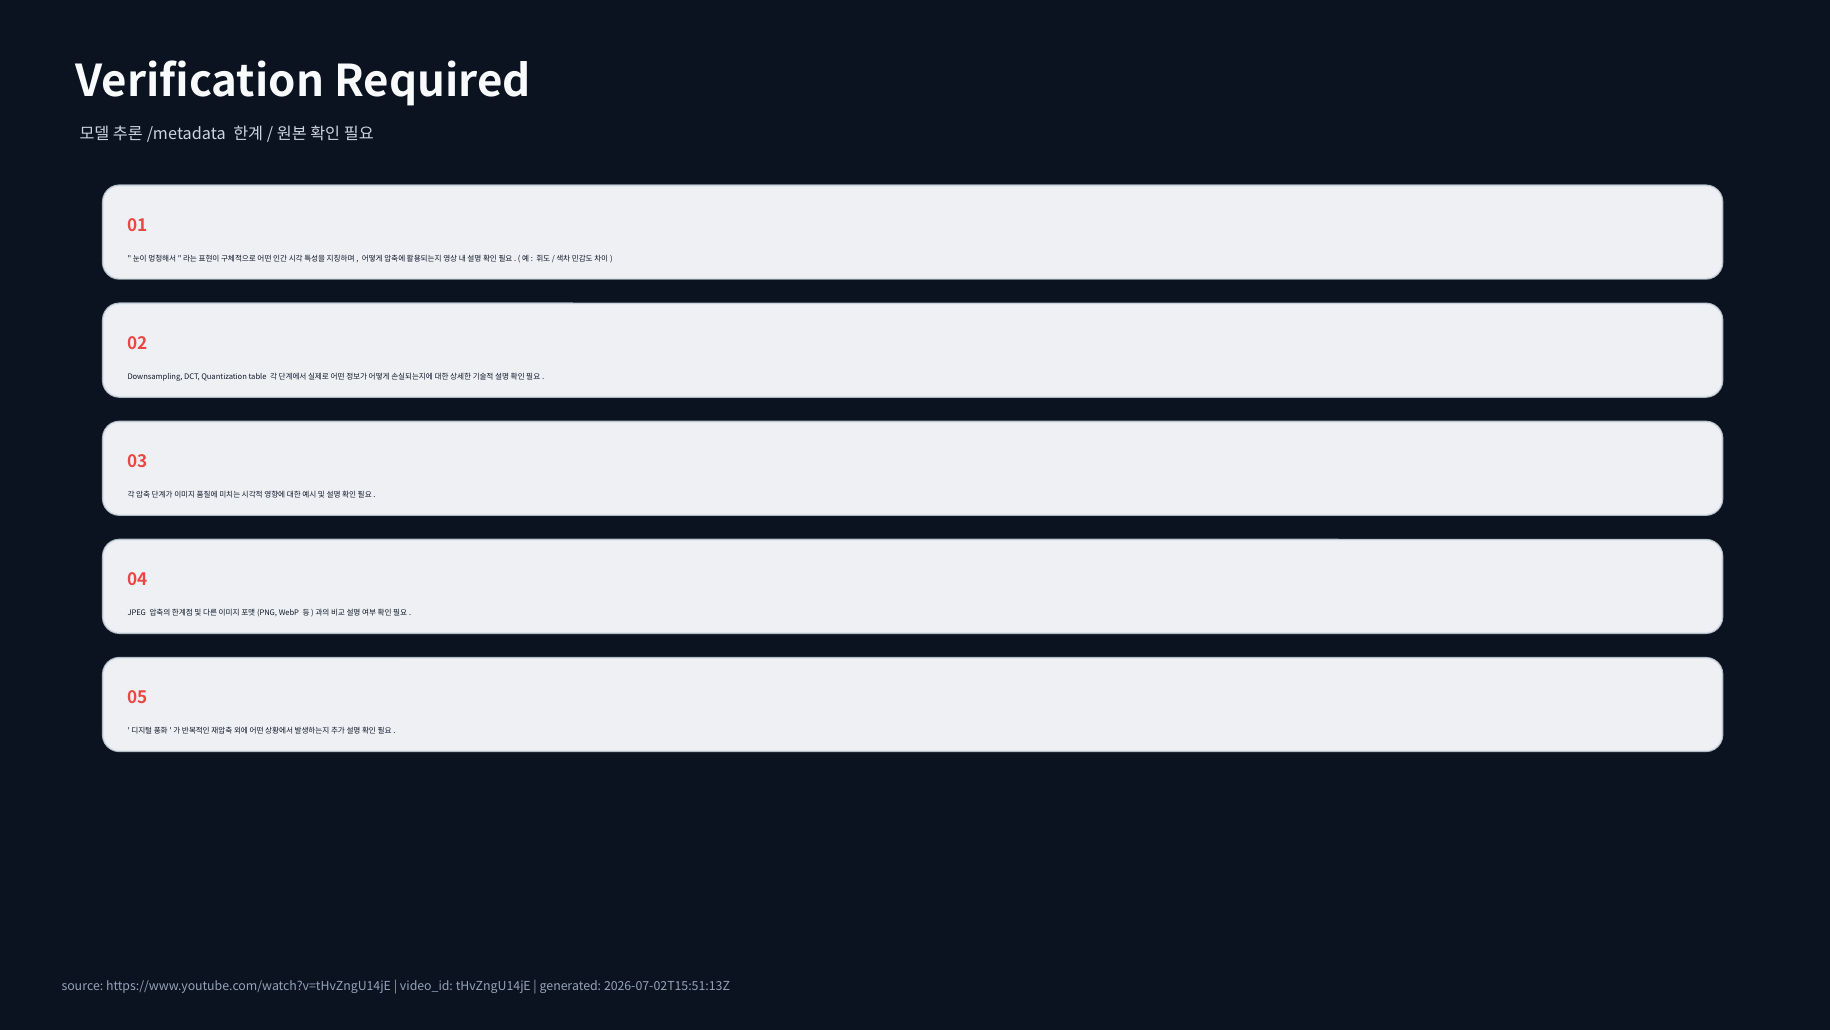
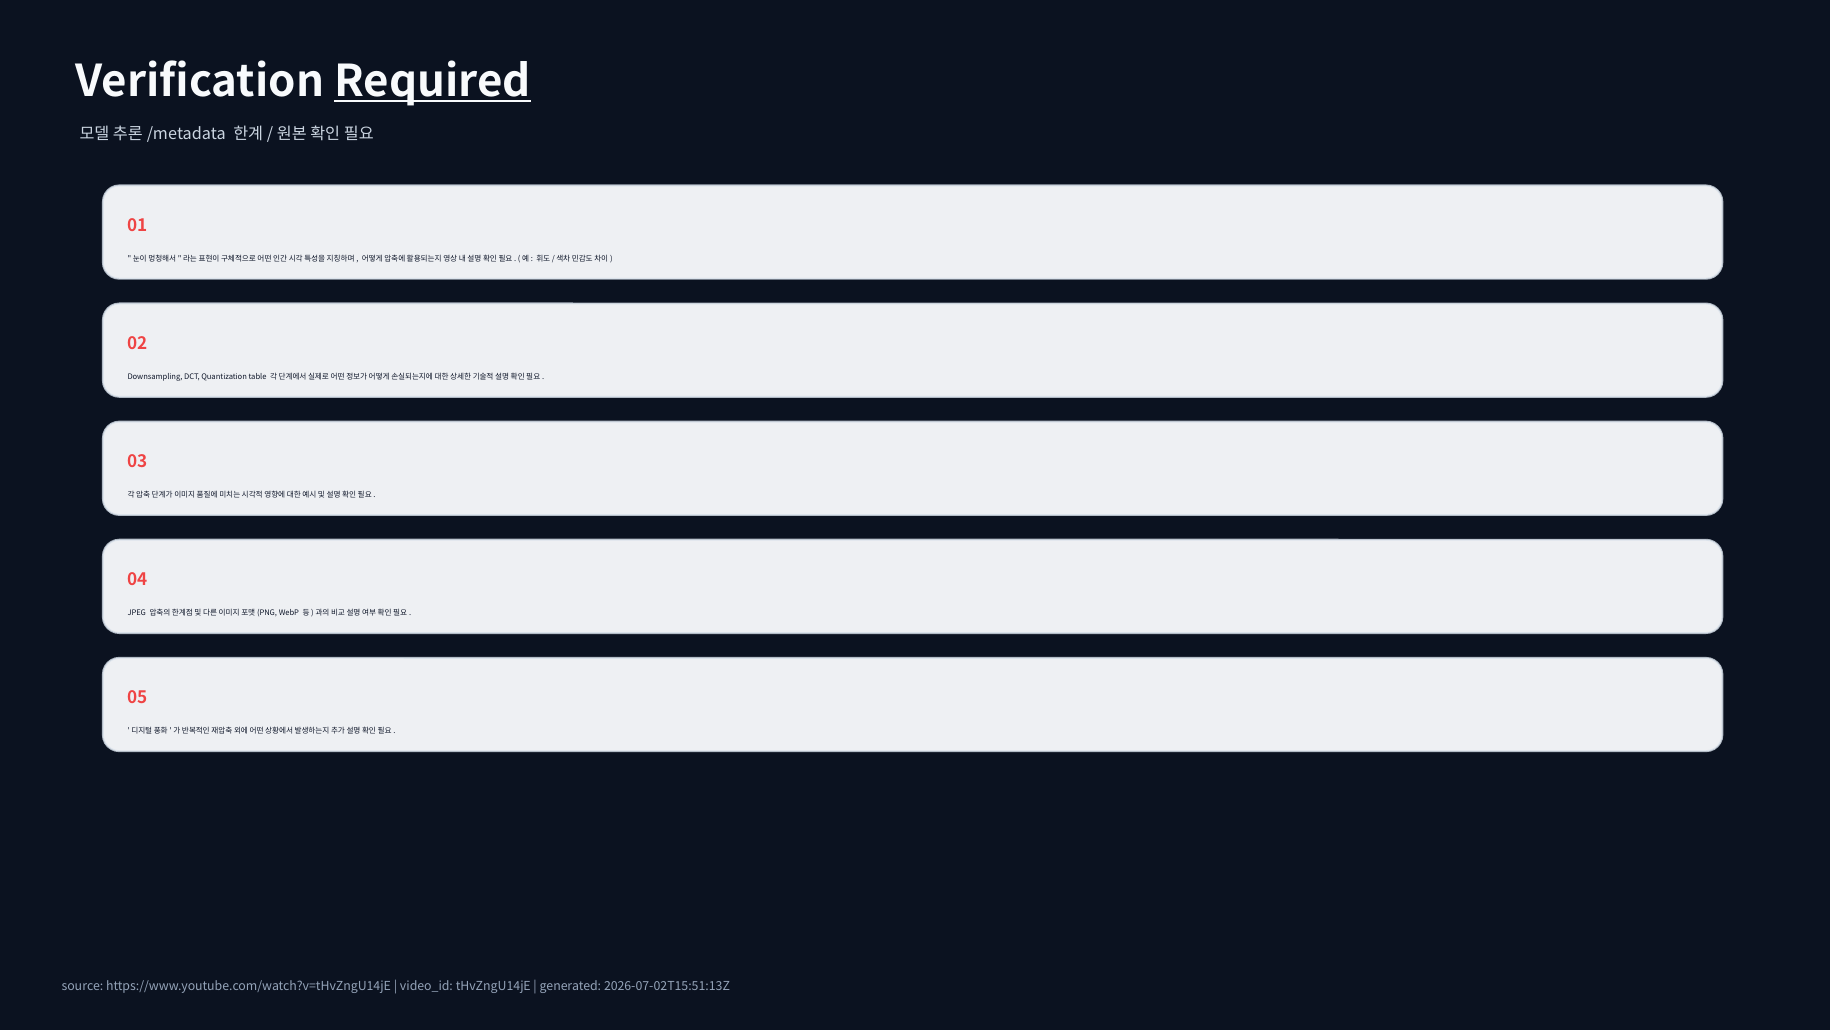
Required underline: none -> present (432, 82)
